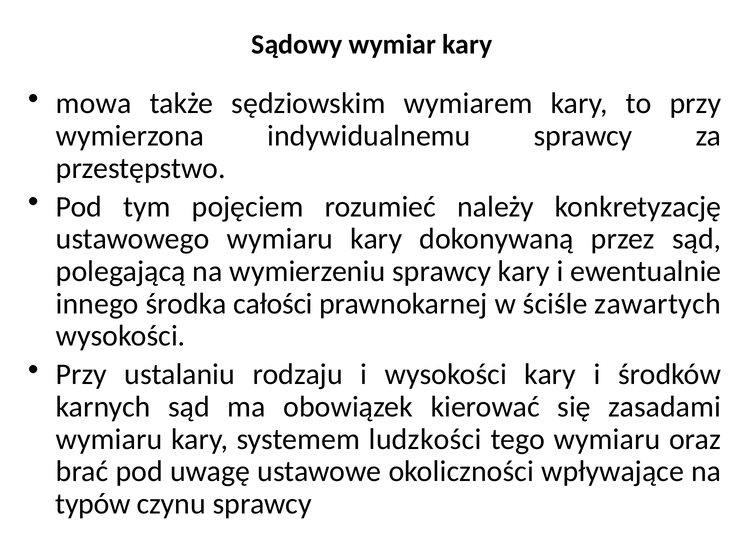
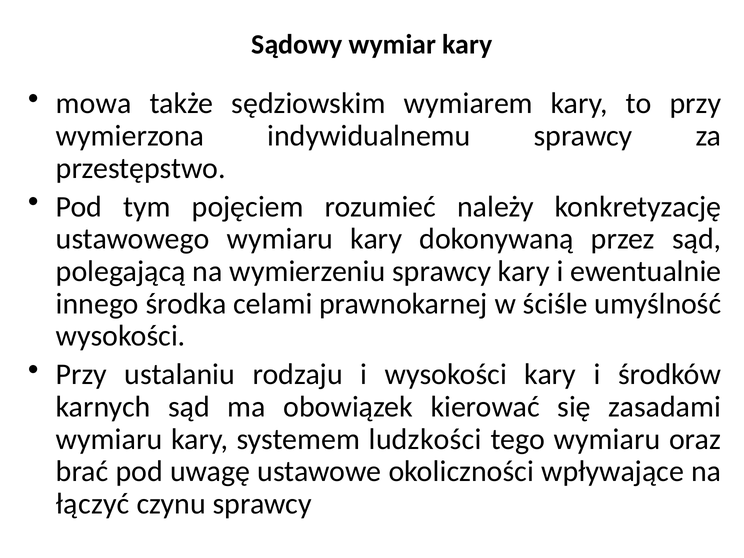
całości: całości -> celami (273, 304)
zawartych: zawartych -> umyślność (658, 304)
typów: typów -> łączyć (93, 504)
